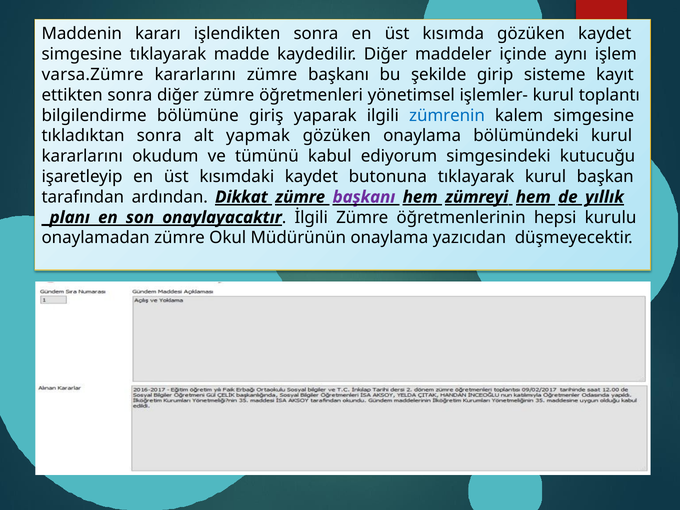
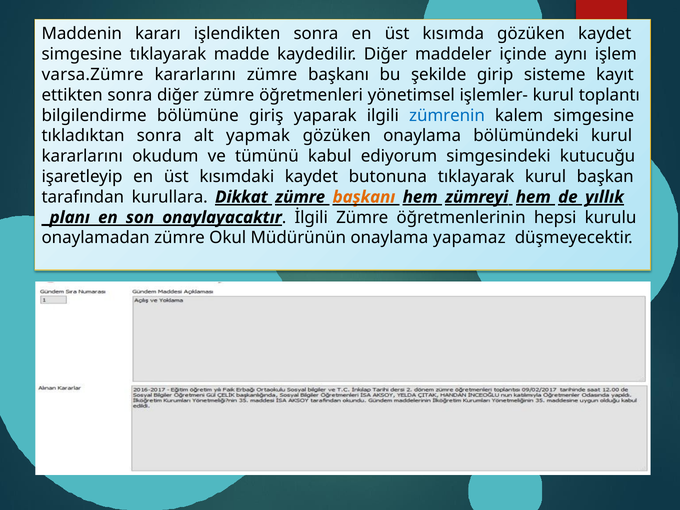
ardından: ardından -> kurullara (170, 197)
başkanı colour: purple -> orange (364, 197)
yazıcıdan: yazıcıdan -> yapamaz (469, 238)
